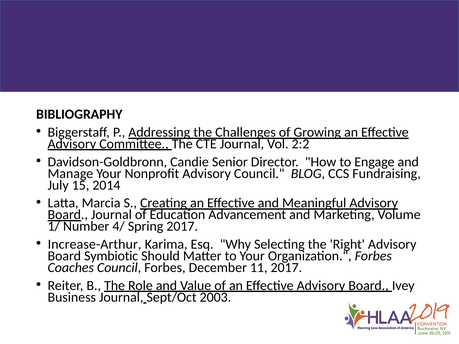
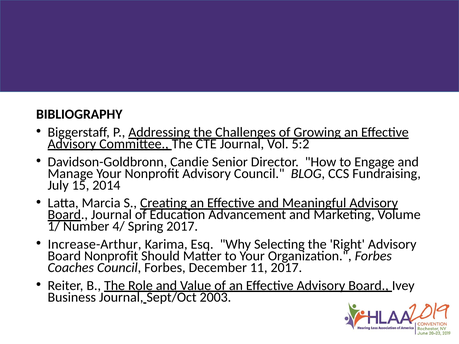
2:2: 2:2 -> 5:2 (300, 144)
Board Symbiotic: Symbiotic -> Nonprofit (111, 256)
